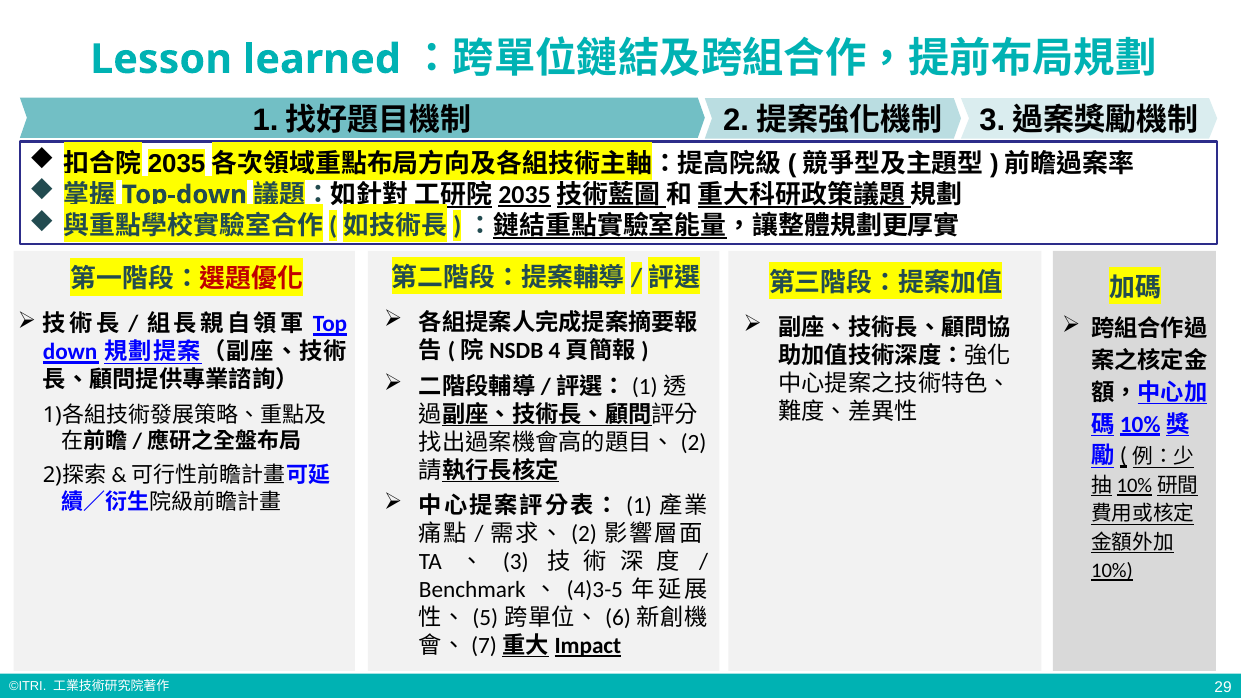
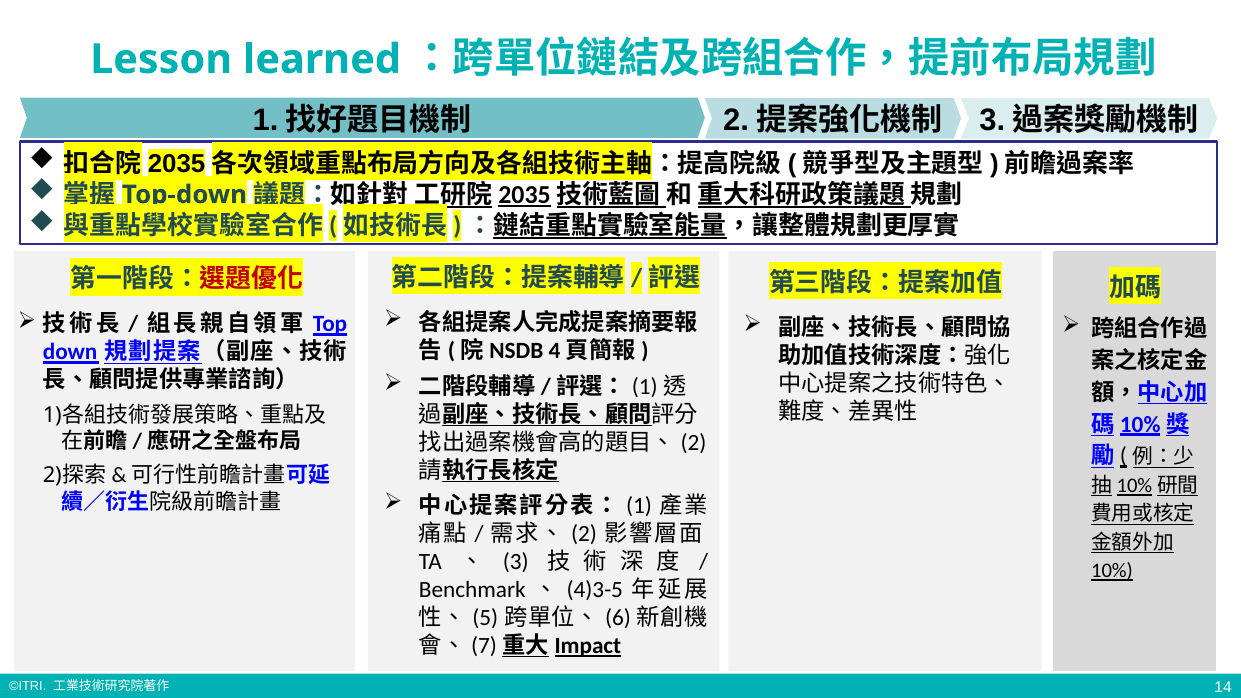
29: 29 -> 14 (1223, 687)
